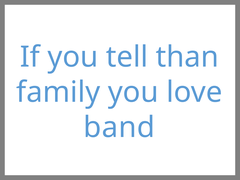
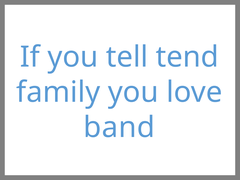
than: than -> tend (187, 57)
